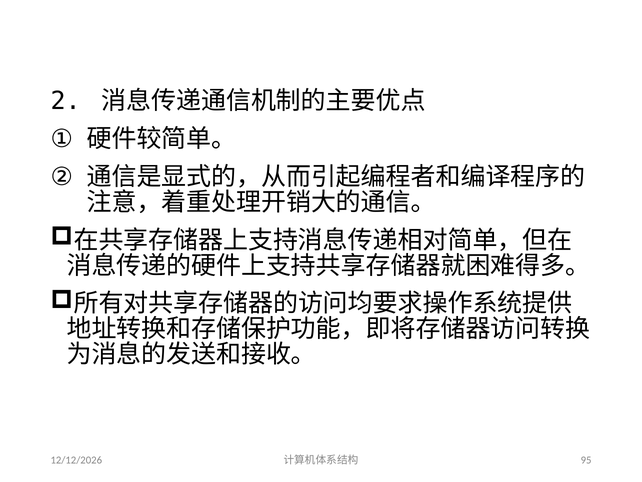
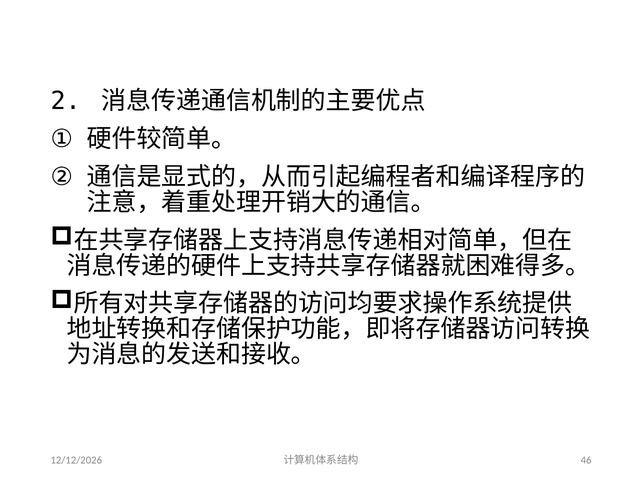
95: 95 -> 46 (586, 460)
